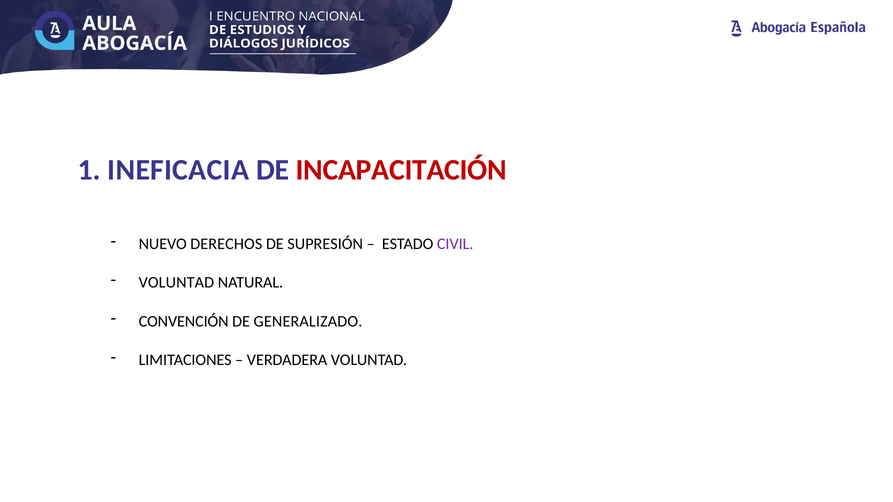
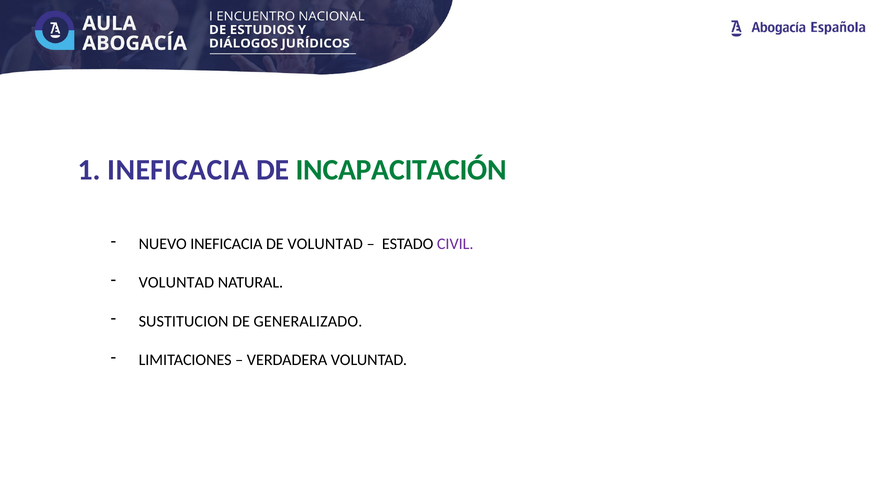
INCAPACITACIÓN colour: red -> green (401, 170)
NUEVO DERECHOS: DERECHOS -> INEFICACIA (226, 244)
DE SUPRESIÓN: SUPRESIÓN -> VOLUNTAD (325, 244)
CONVENCIÓN: CONVENCIÓN -> SUSTITUCION (184, 322)
